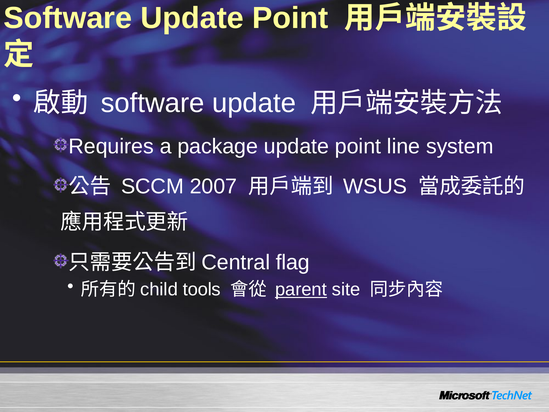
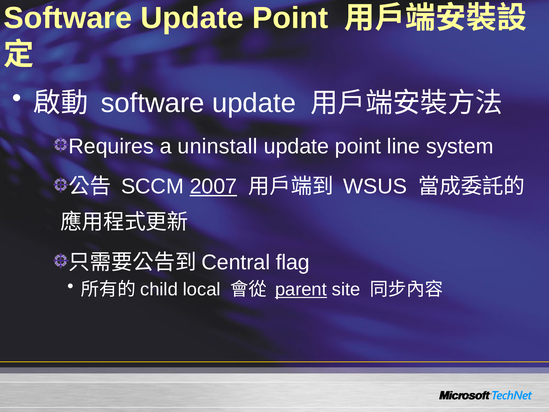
package: package -> uninstall (218, 146)
2007 underline: none -> present (213, 186)
tools: tools -> local (202, 289)
